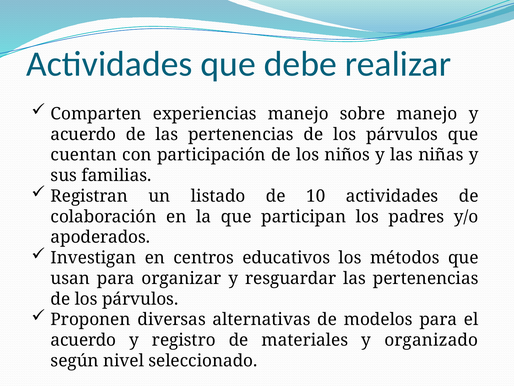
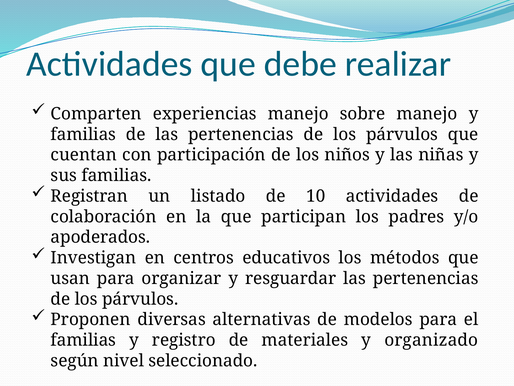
acuerdo: acuerdo -> familias (83, 134)
acuerdo: acuerdo -> familias (83, 340)
